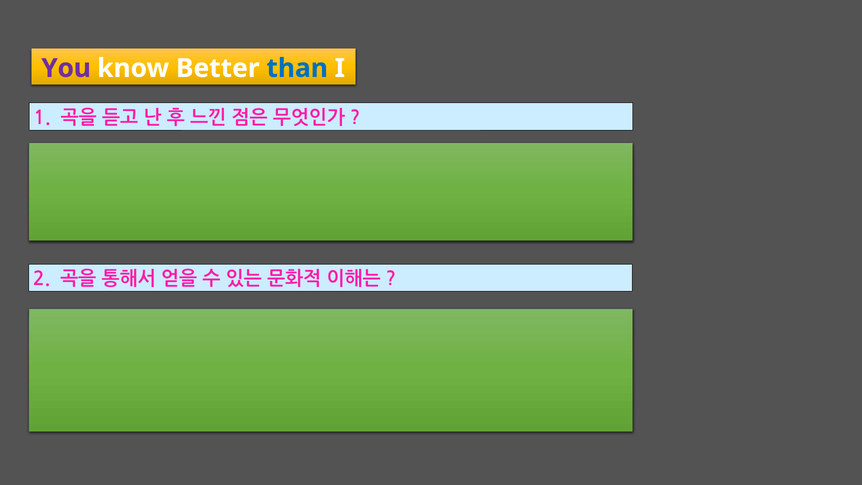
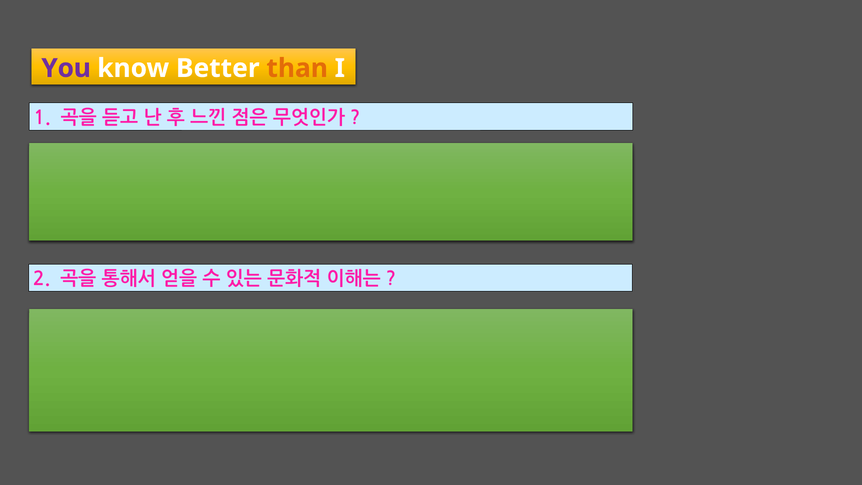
than colour: blue -> orange (297, 68)
